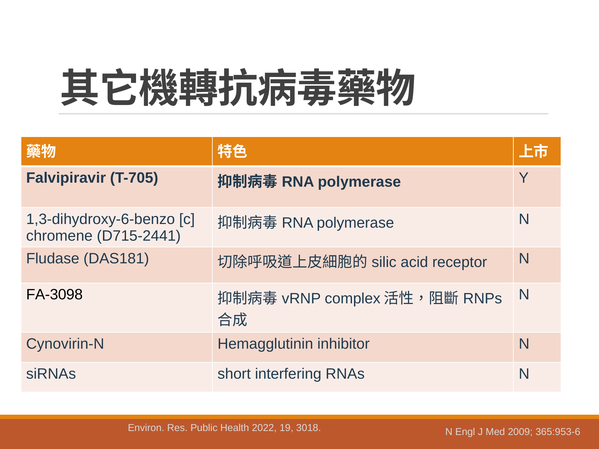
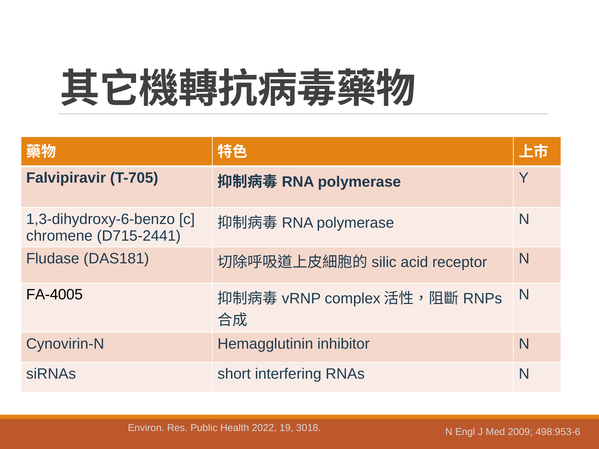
FA-3098: FA-3098 -> FA-4005 (54, 295)
365:953-6: 365:953-6 -> 498:953-6 (558, 432)
